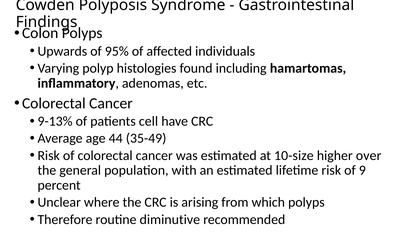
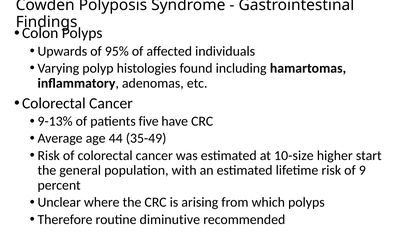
cell: cell -> five (149, 121)
over: over -> start (369, 155)
